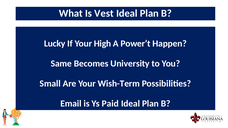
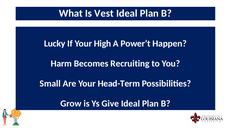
Same: Same -> Harm (61, 64)
University: University -> Recruiting (130, 64)
Wish-Term: Wish-Term -> Head-Term (119, 84)
Email: Email -> Grow (71, 104)
Paid: Paid -> Give (110, 104)
